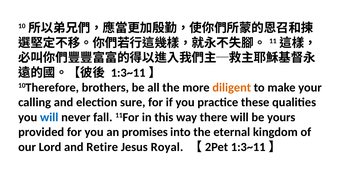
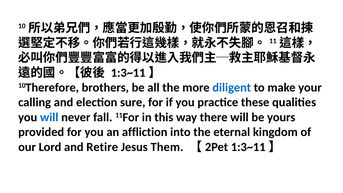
diligent colour: orange -> blue (232, 88)
promises: promises -> affliction (145, 132)
Royal: Royal -> Them (167, 147)
